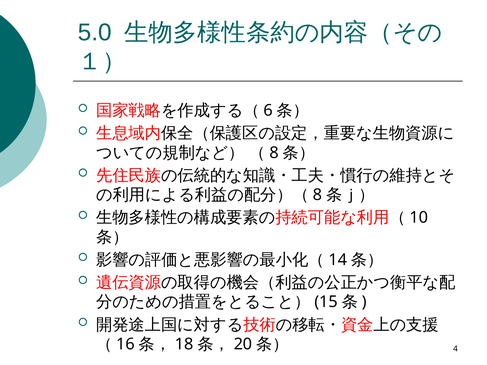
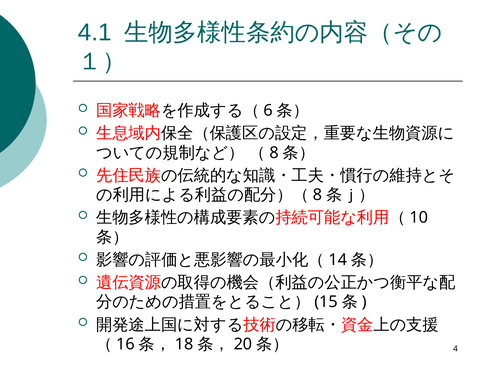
5.0: 5.0 -> 4.1 (95, 32)
